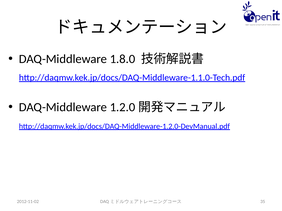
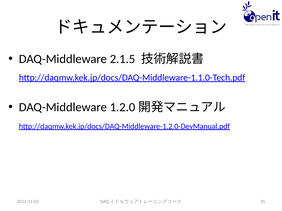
1.8.0: 1.8.0 -> 2.1.5 (123, 59)
